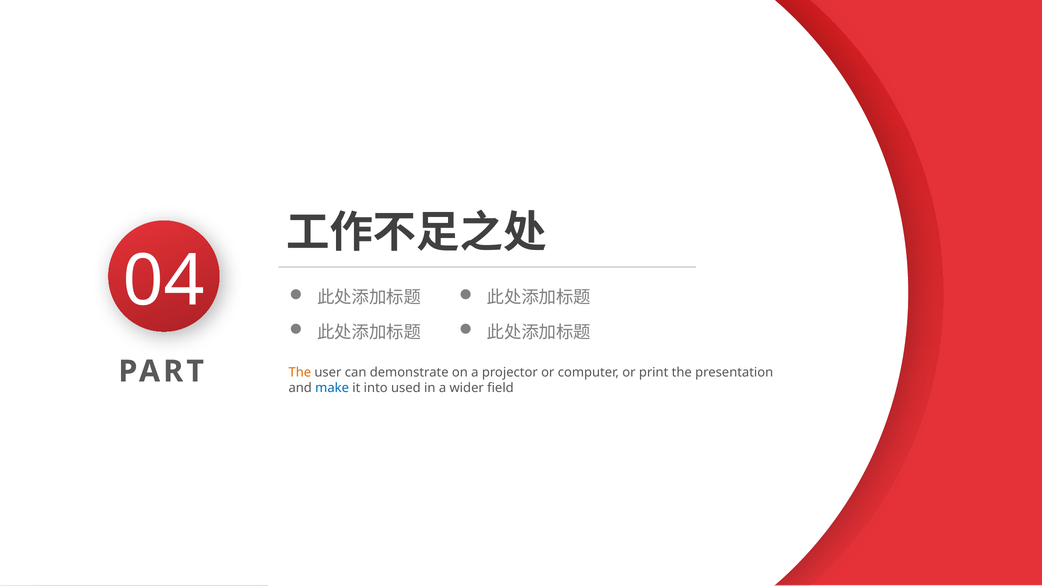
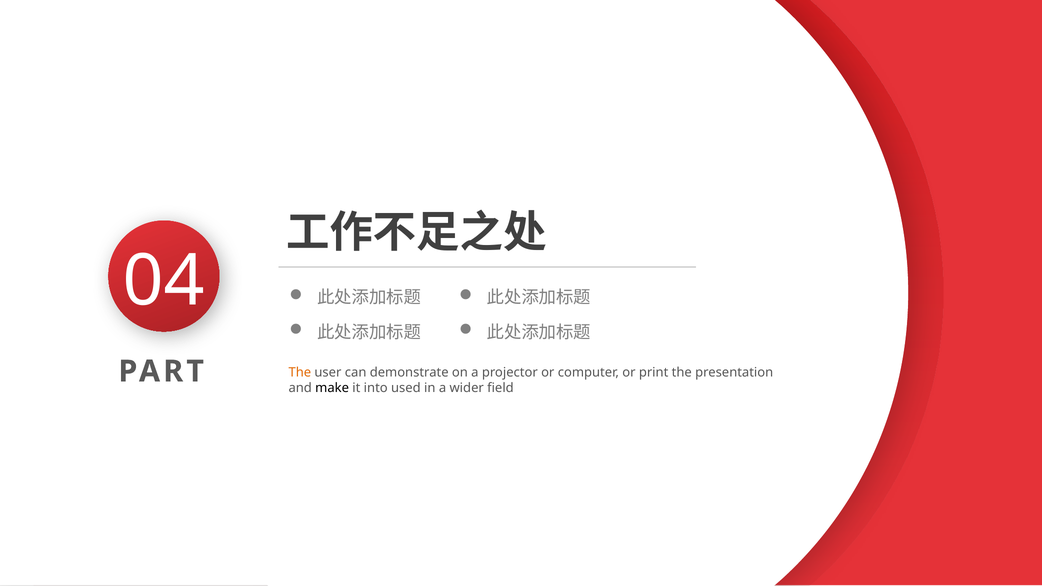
make colour: blue -> black (332, 388)
